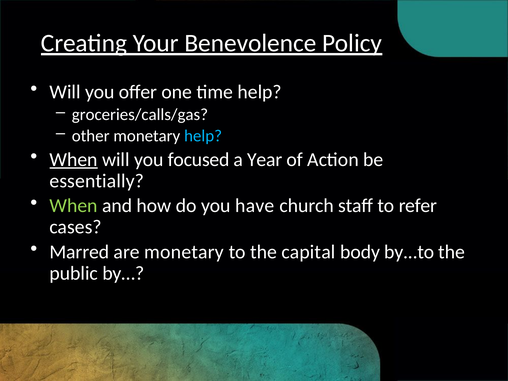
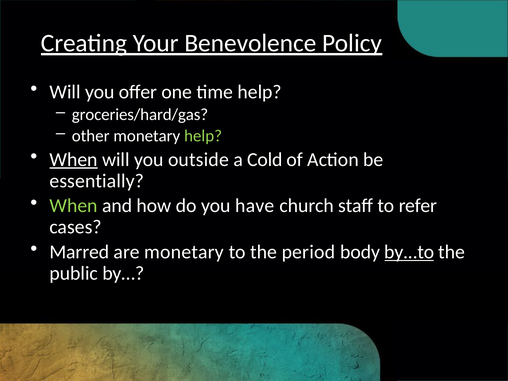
groceries/calls/gas: groceries/calls/gas -> groceries/hard/gas (140, 114)
help colour: light blue -> light green (203, 136)
focused: focused -> outside (198, 160)
Year: Year -> Cold (265, 160)
capital: capital -> period (308, 252)
by...to underline: none -> present (409, 252)
